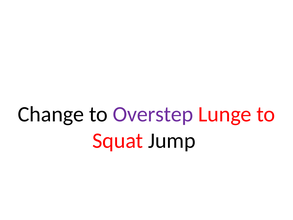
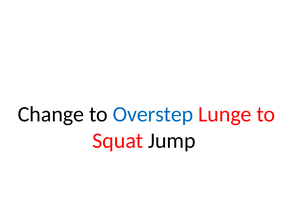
Overstep colour: purple -> blue (153, 114)
